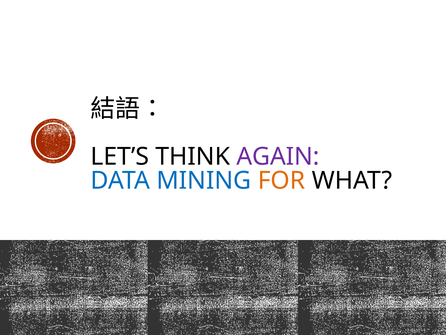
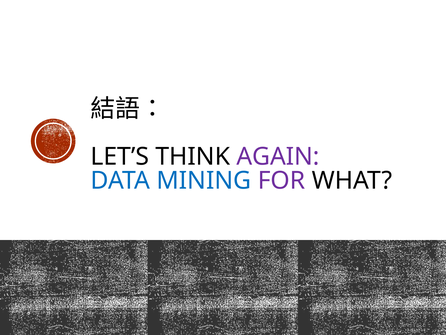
FOR colour: orange -> purple (282, 180)
